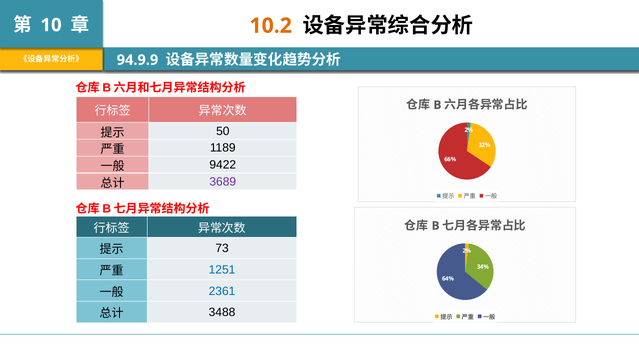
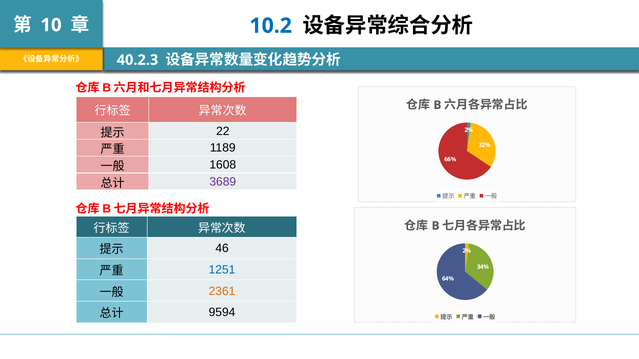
10.2 colour: orange -> blue (271, 26)
94.9.9: 94.9.9 -> 40.2.3 (137, 60)
50: 50 -> 22 (223, 131)
9422: 9422 -> 1608 (223, 165)
73: 73 -> 46 (222, 249)
2361 colour: blue -> orange (222, 291)
3488: 3488 -> 9594 (222, 313)
